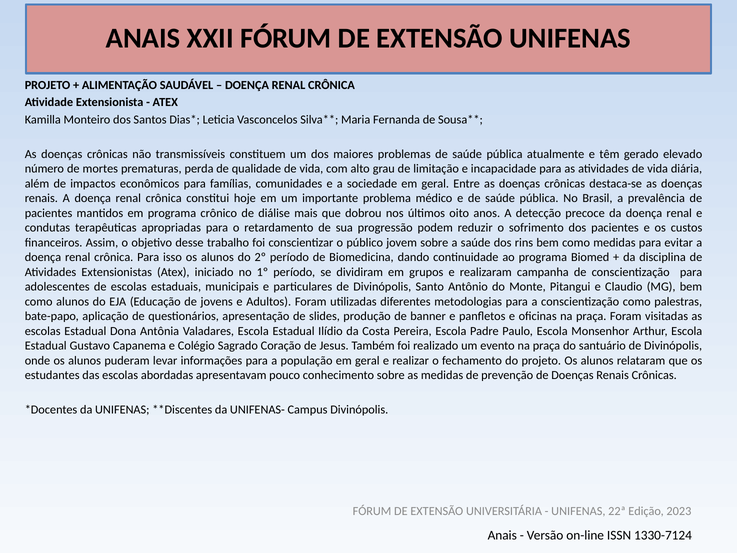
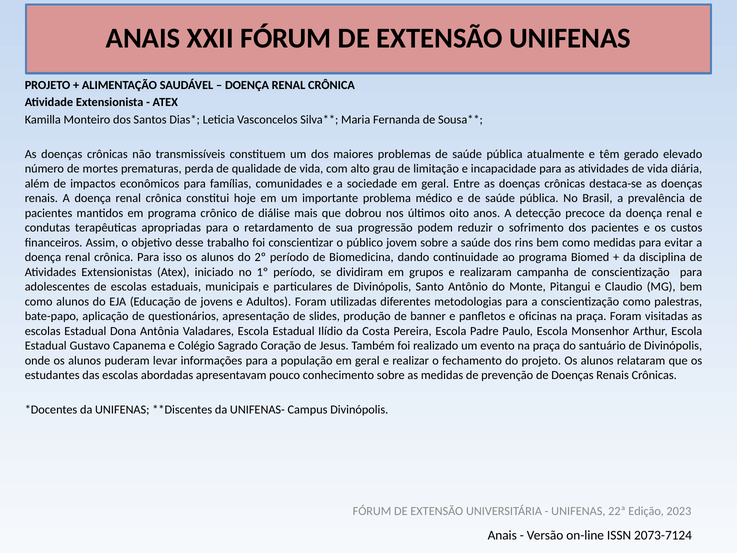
1330-7124: 1330-7124 -> 2073-7124 (663, 535)
